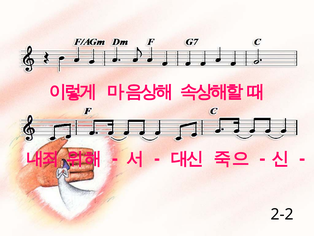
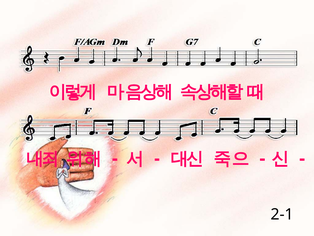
2-2: 2-2 -> 2-1 (282, 214)
